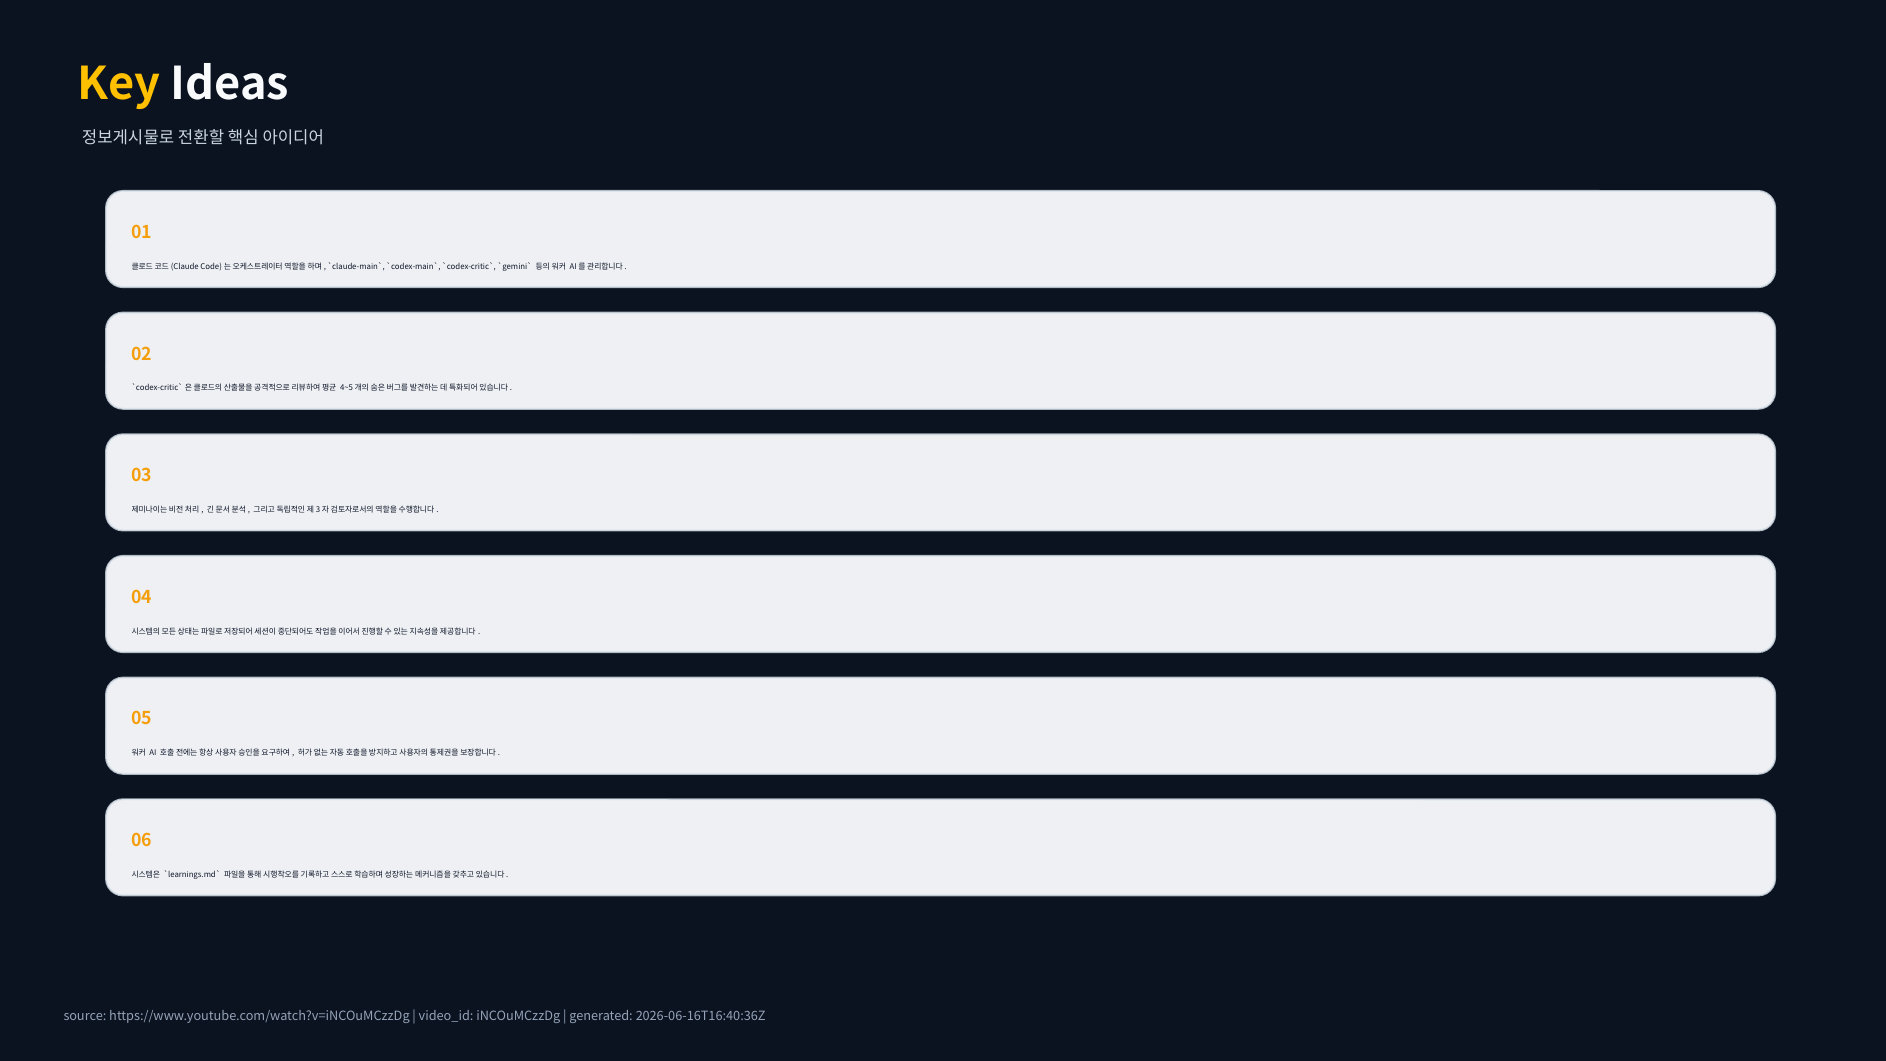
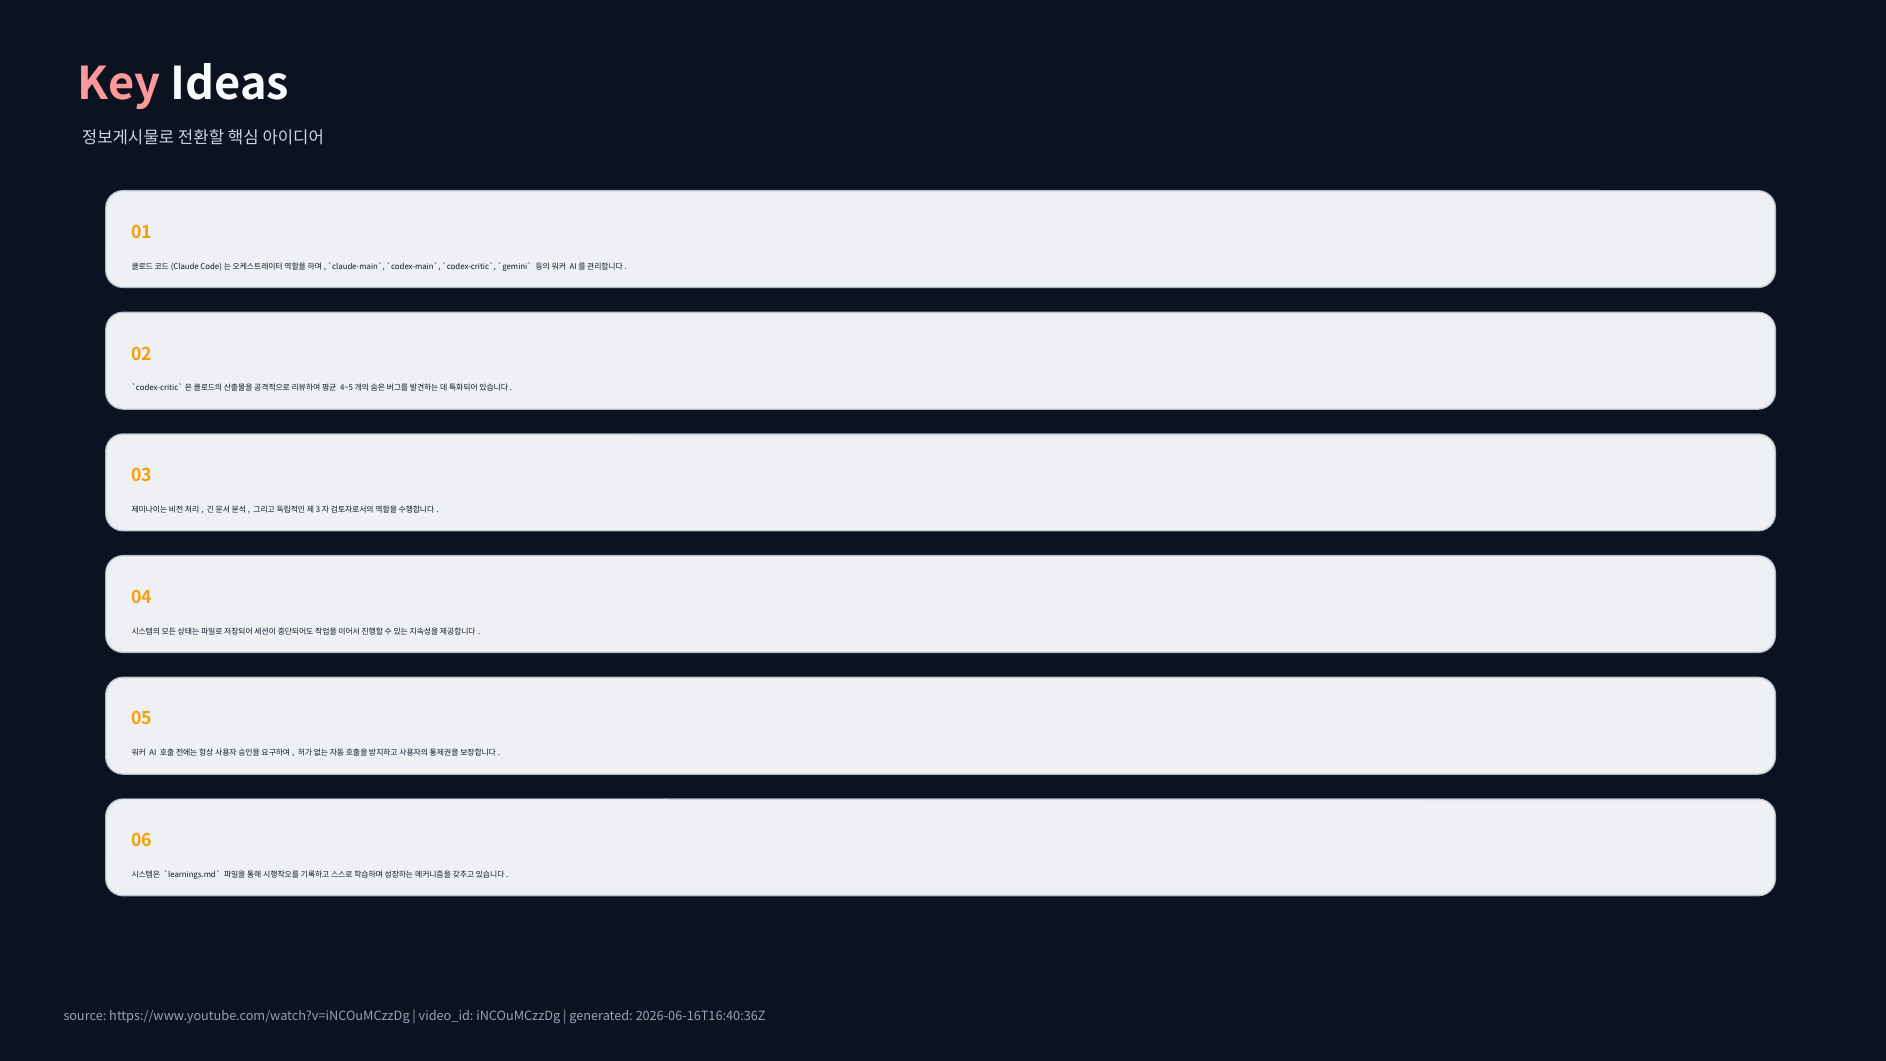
Key colour: yellow -> pink (119, 84)
